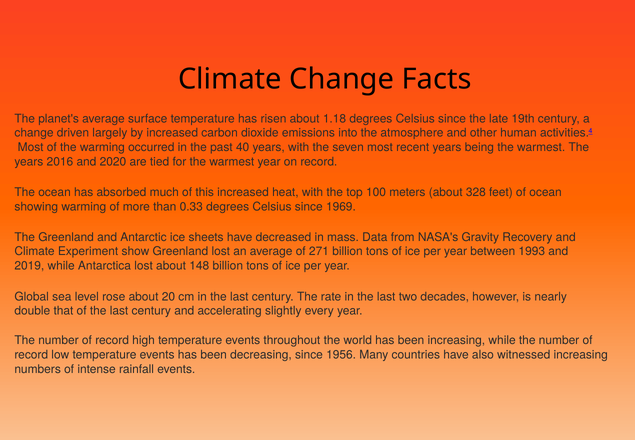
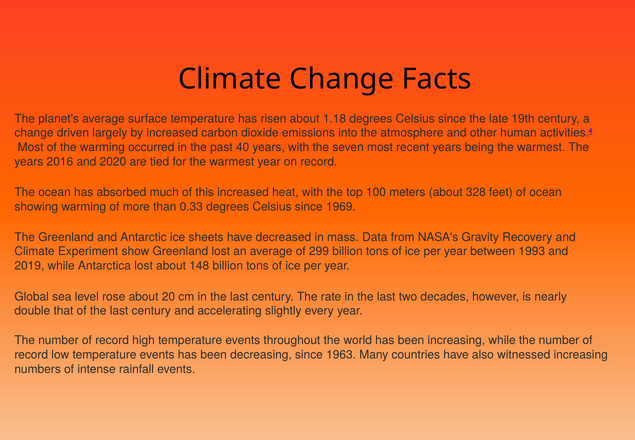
271: 271 -> 299 (319, 251)
1956: 1956 -> 1963 (341, 354)
